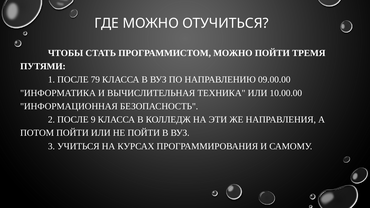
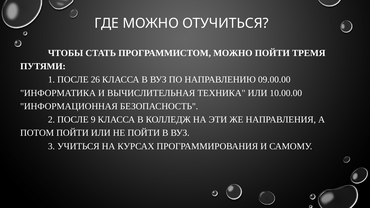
79: 79 -> 26 (95, 80)
